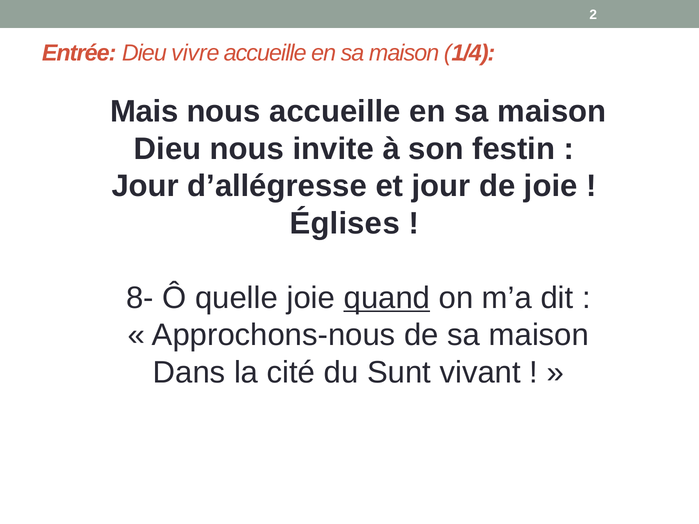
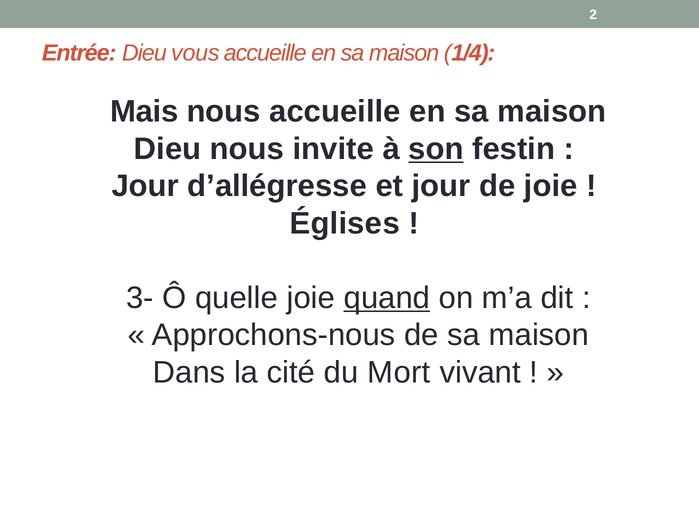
vivre: vivre -> vous (195, 53)
son underline: none -> present (436, 149)
8-: 8- -> 3- (140, 298)
Sunt: Sunt -> Mort (399, 373)
